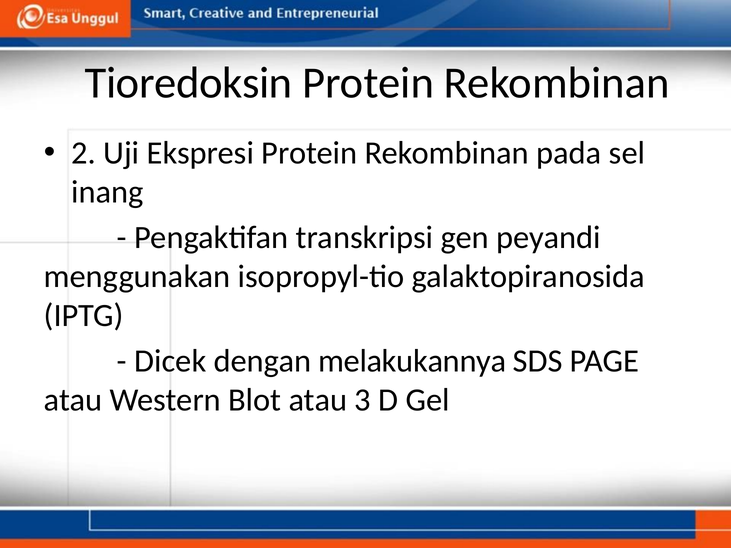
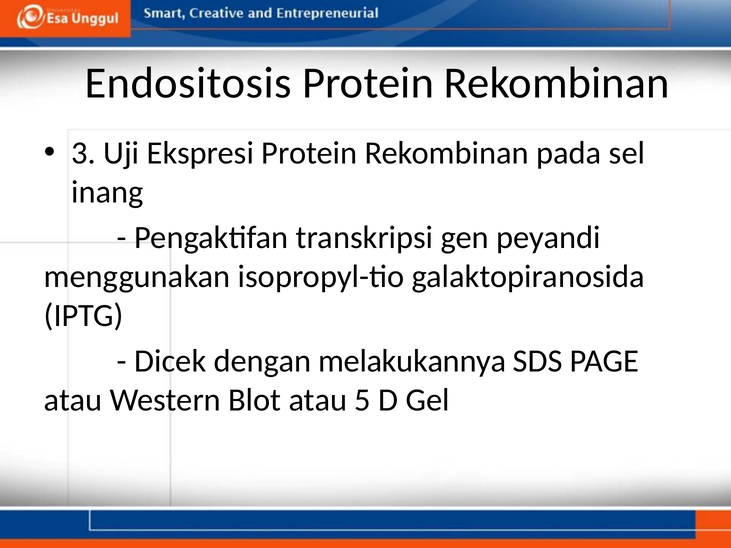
Tioredoksin: Tioredoksin -> Endositosis (188, 83)
2: 2 -> 3 (84, 153)
3: 3 -> 5 (363, 400)
